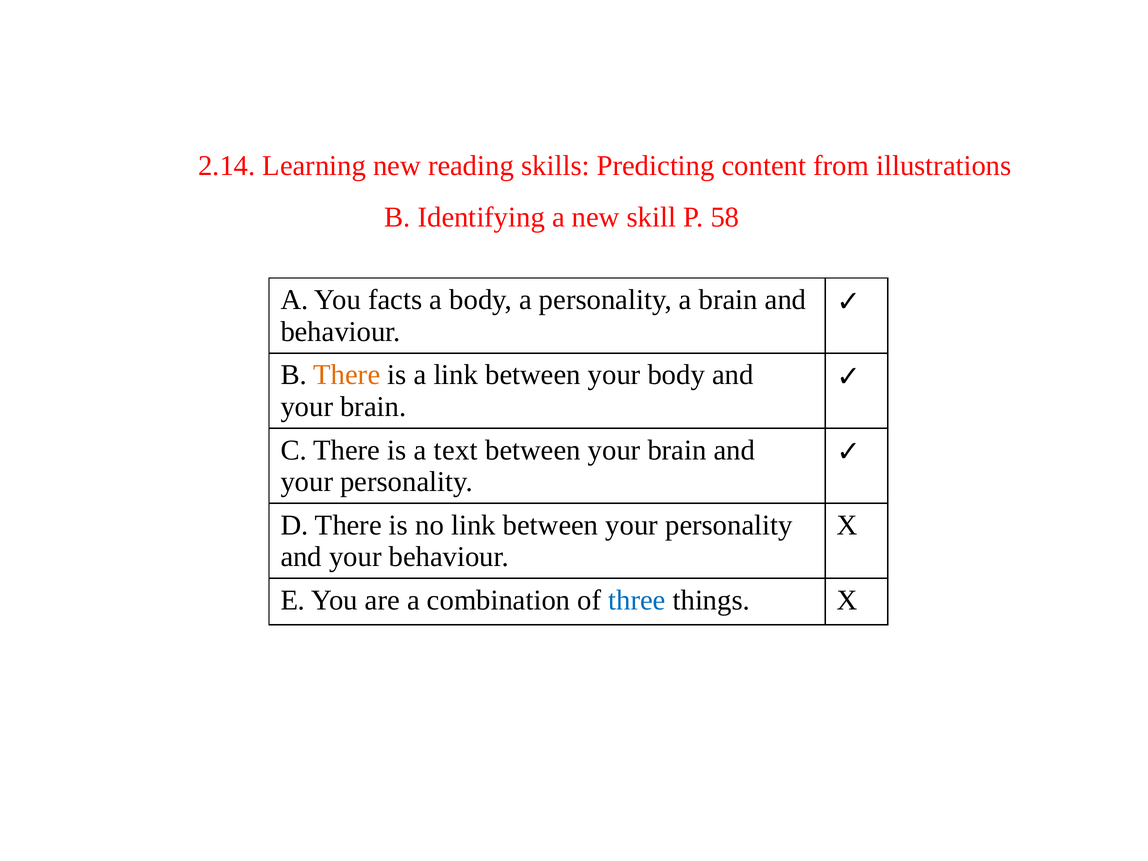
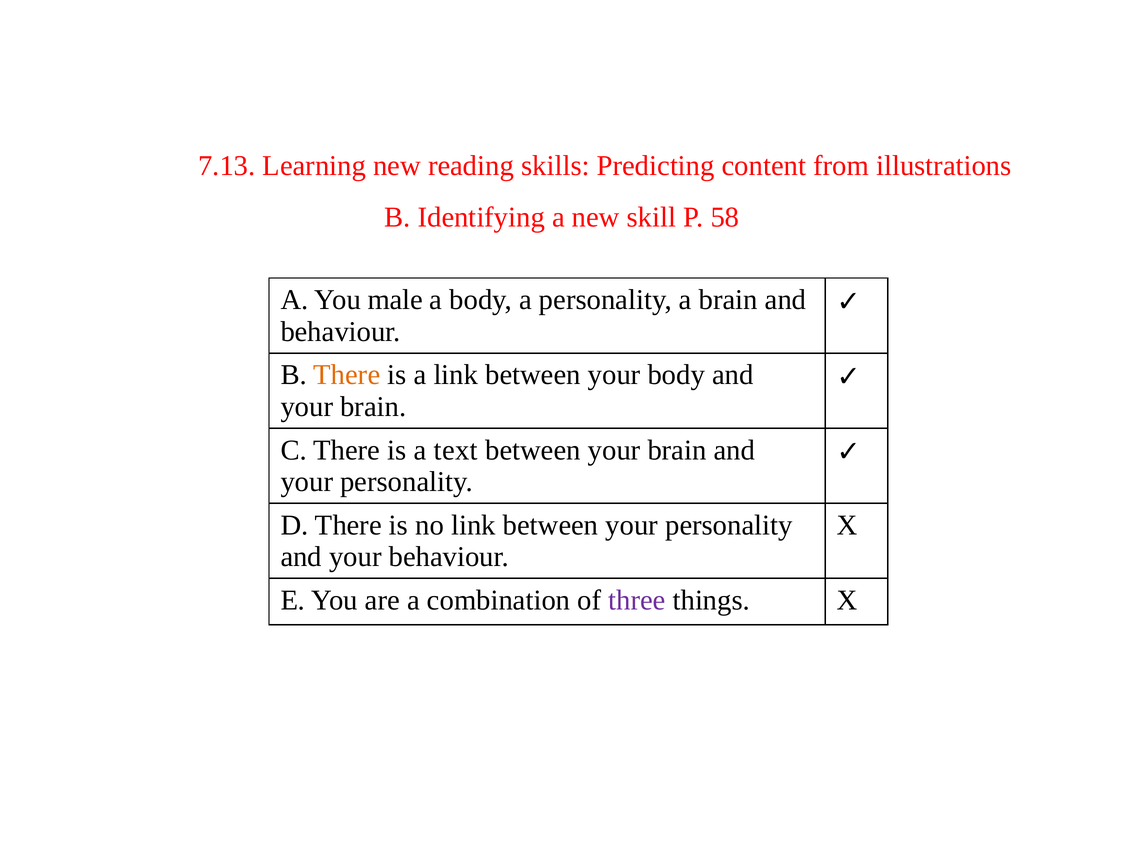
2.14: 2.14 -> 7.13 (227, 166)
facts: facts -> male (395, 300)
three colour: blue -> purple (637, 600)
